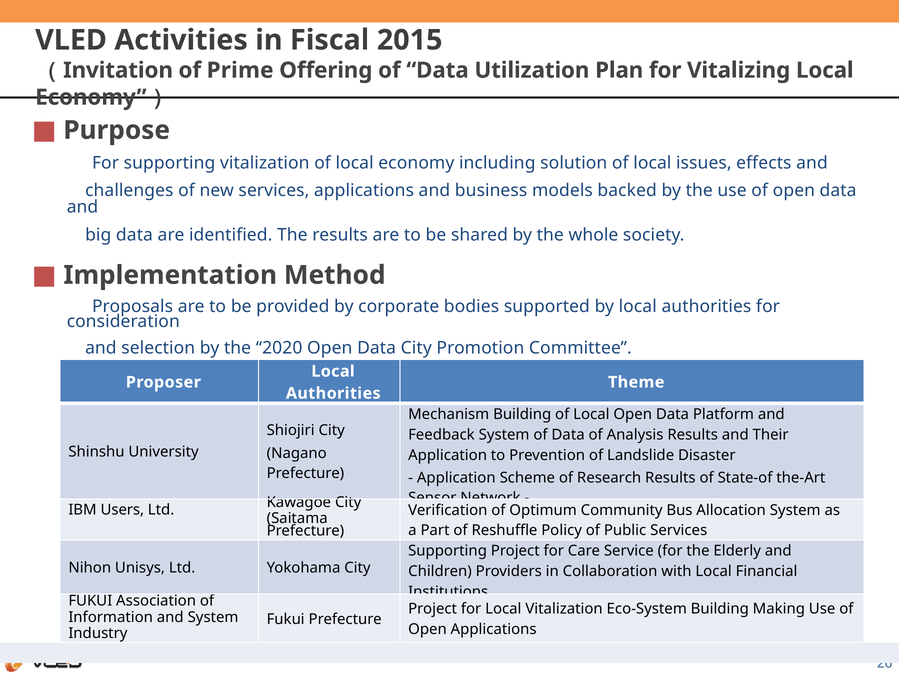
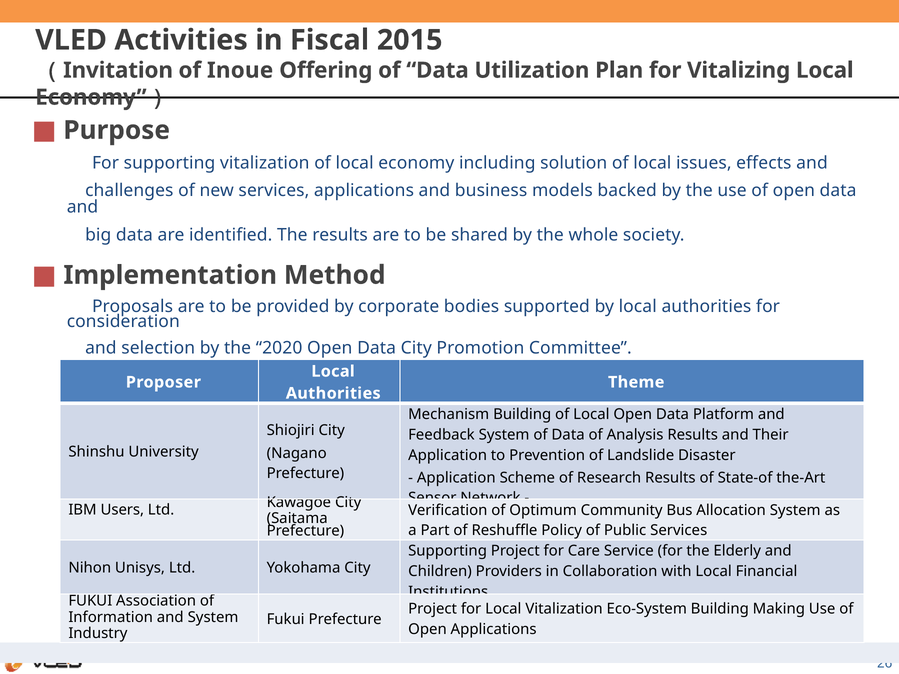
Prime: Prime -> Inoue (240, 70)
